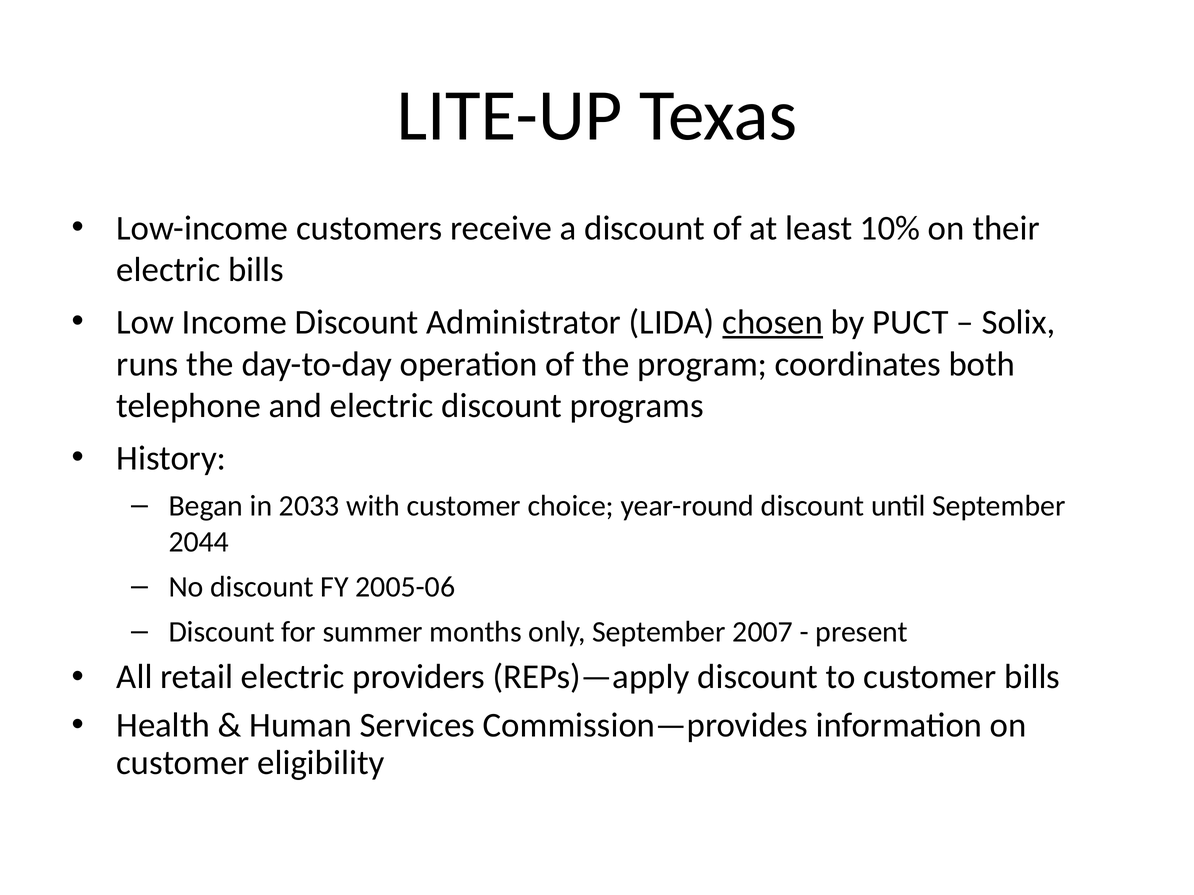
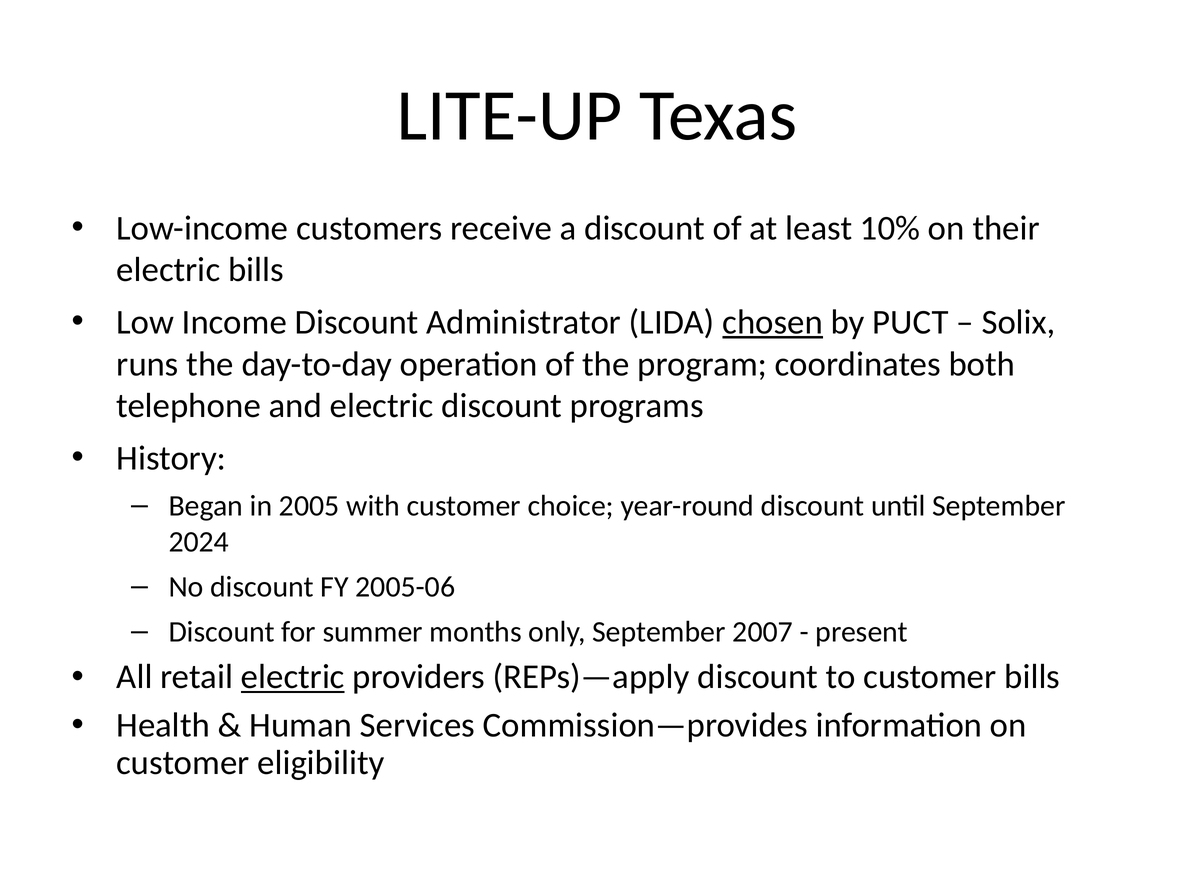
2033: 2033 -> 2005 (309, 506)
2044: 2044 -> 2024 (199, 542)
electric underline: none -> present (293, 677)
